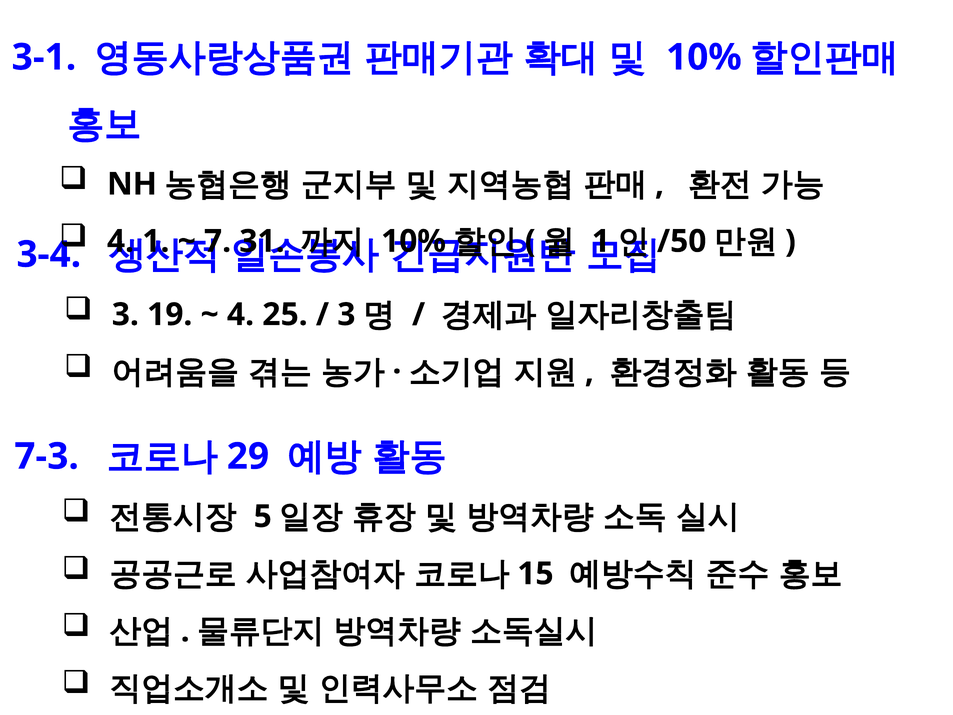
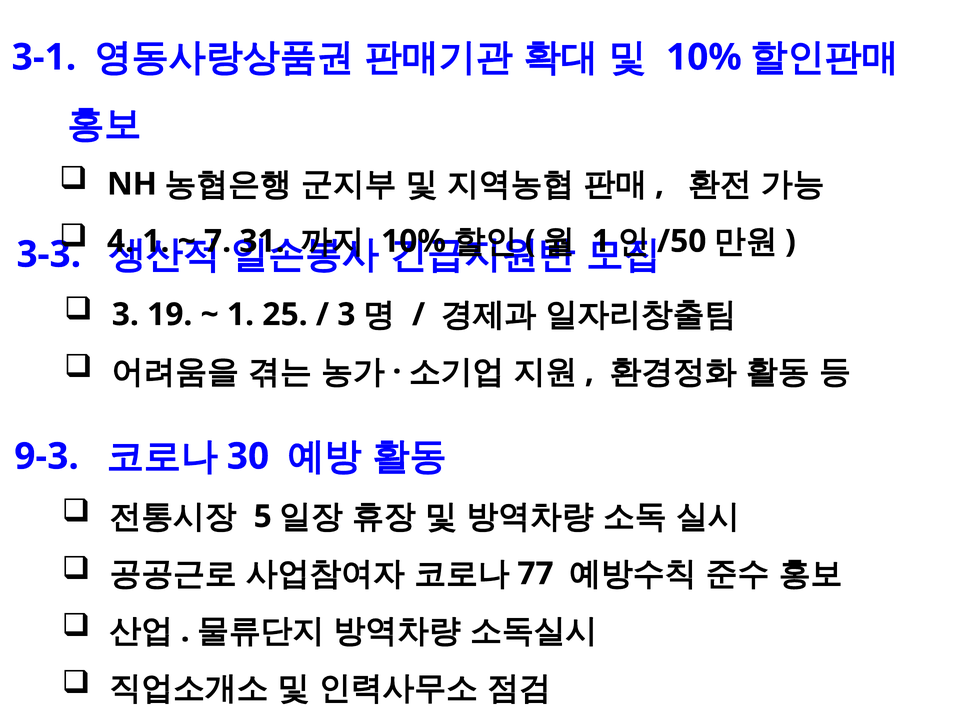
3-4: 3-4 -> 3-3 (49, 254)
4: 4 -> 1 (241, 314)
7-3: 7-3 -> 9-3 (47, 456)
29: 29 -> 30 (248, 456)
15: 15 -> 77 (535, 574)
